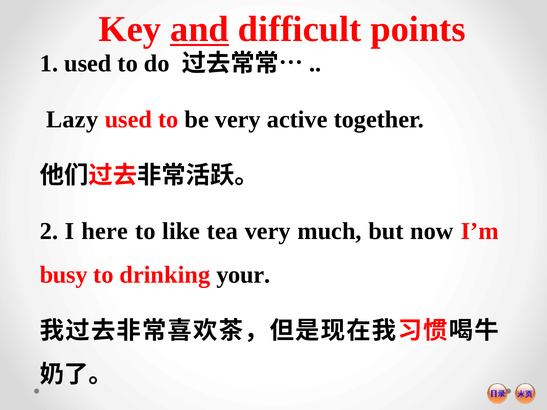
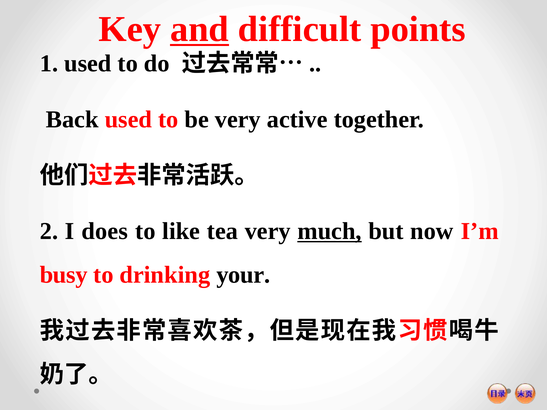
Lazy: Lazy -> Back (72, 120)
here: here -> does (105, 231)
much underline: none -> present (330, 231)
